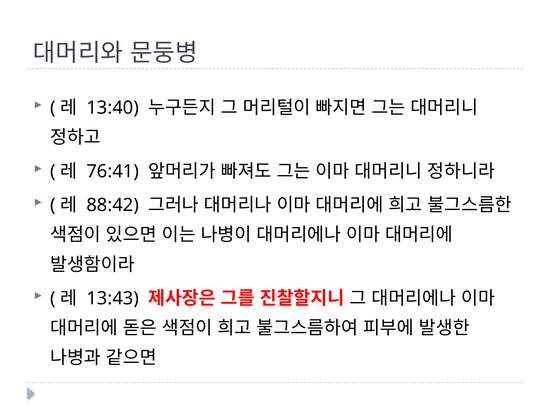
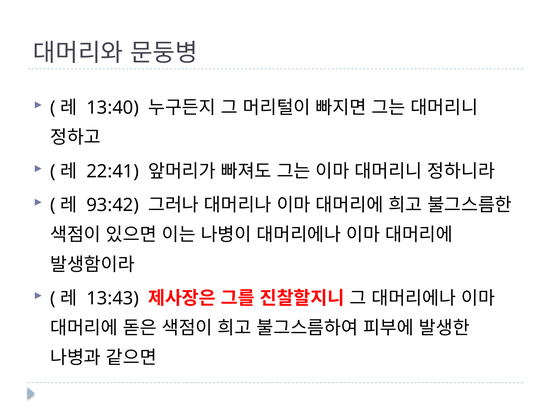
76:41: 76:41 -> 22:41 (113, 171)
88:42: 88:42 -> 93:42 (113, 205)
